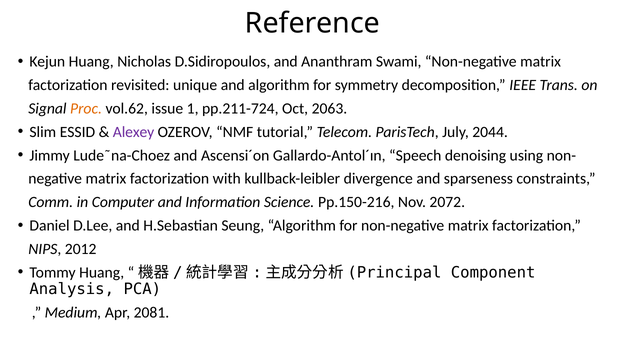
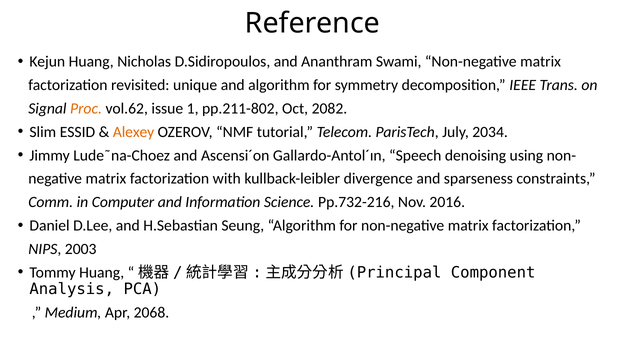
pp.211-724: pp.211-724 -> pp.211-802 (240, 108)
2063: 2063 -> 2082 (329, 108)
Alexey colour: purple -> orange (134, 132)
2044: 2044 -> 2034 (490, 132)
Pp.150-216: Pp.150-216 -> Pp.732-216 (356, 202)
2072: 2072 -> 2016 (447, 202)
2012: 2012 -> 2003 (81, 249)
2081: 2081 -> 2068 (151, 312)
